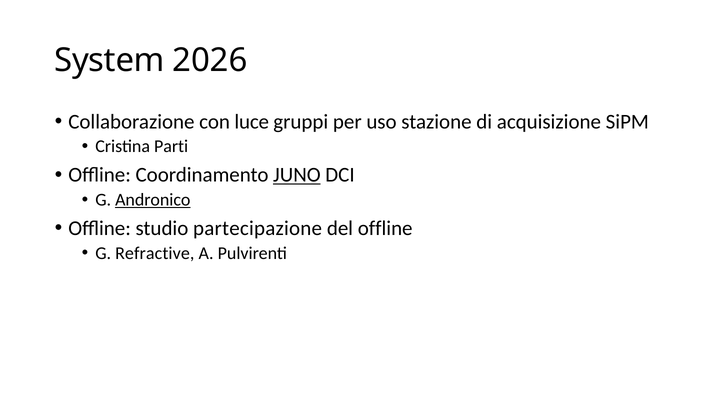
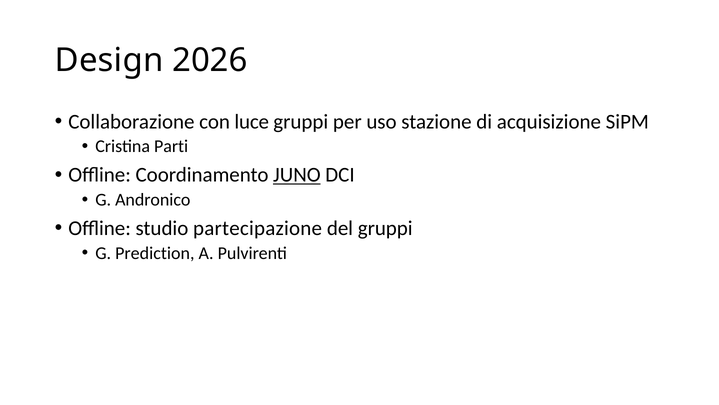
System: System -> Design (109, 60)
Andronico underline: present -> none (153, 200)
del offline: offline -> gruppi (385, 228)
Refractive: Refractive -> Prediction (155, 253)
